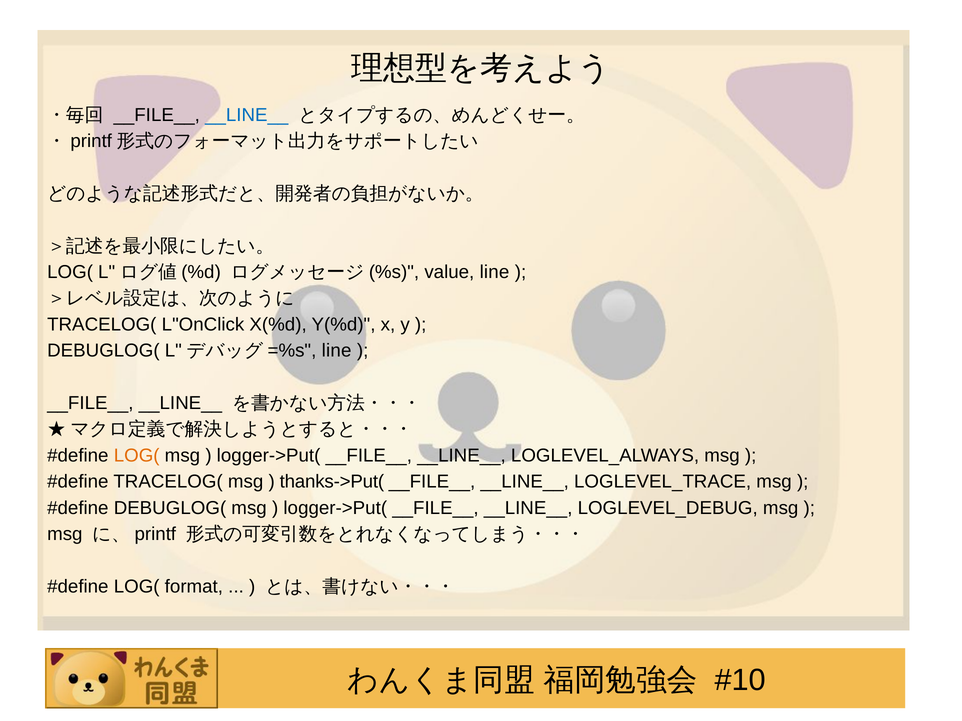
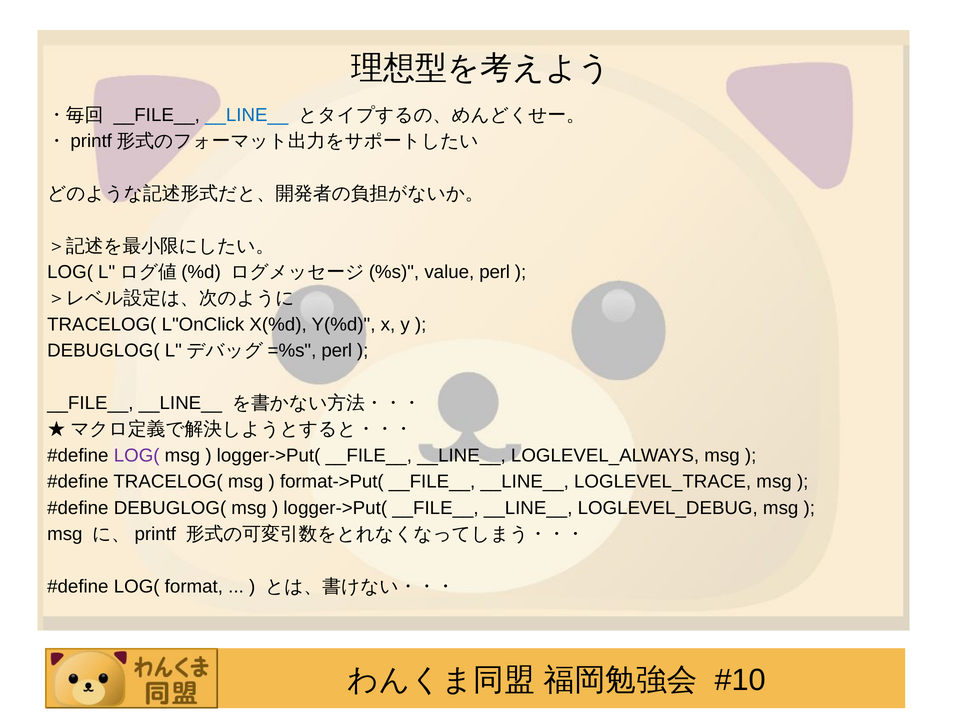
value line: line -> perl (495, 272)
line: line -> perl (337, 351)
LOG( colour: orange -> purple (137, 456)
thanks->Put(: thanks->Put( -> format->Put( (332, 482)
